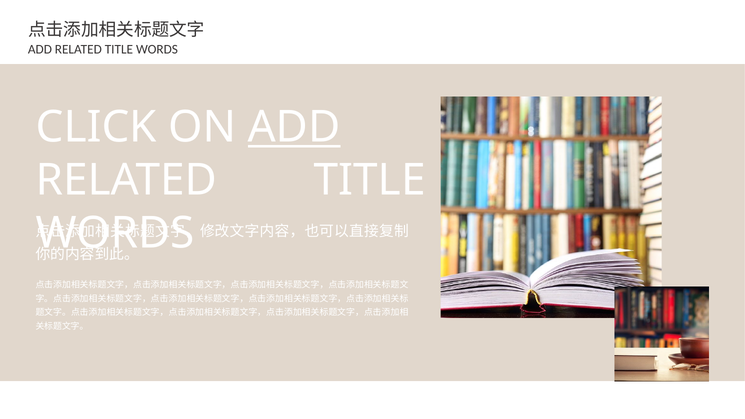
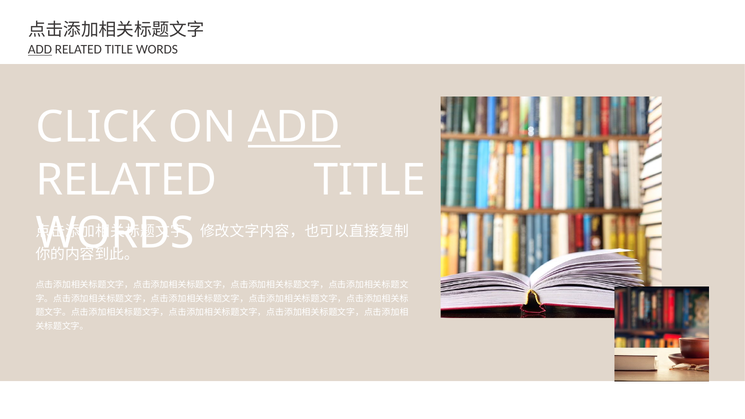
ADD underline: none -> present (40, 50)
